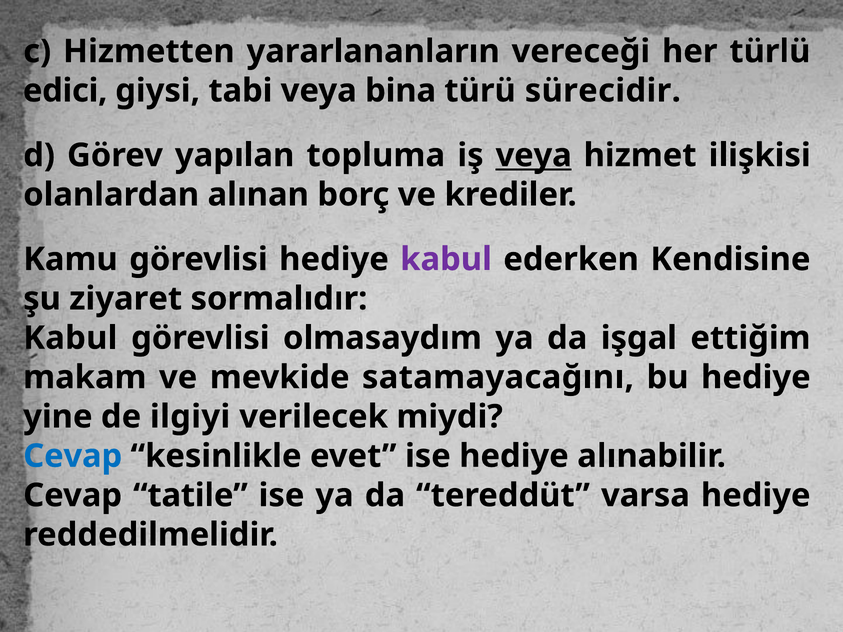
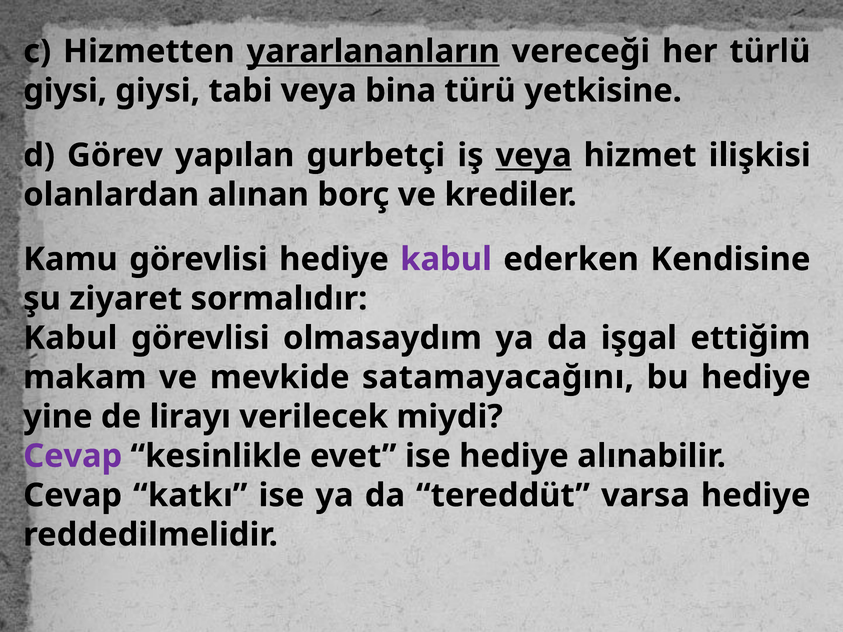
yararlananların underline: none -> present (373, 51)
edici: edici -> giysi (65, 91)
sürecidir: sürecidir -> yetkisine (603, 91)
topluma: topluma -> gurbetçi (376, 155)
ilgiyi: ilgiyi -> lirayı (190, 417)
Cevap colour: blue -> purple (73, 456)
tatile: tatile -> katkı (190, 496)
